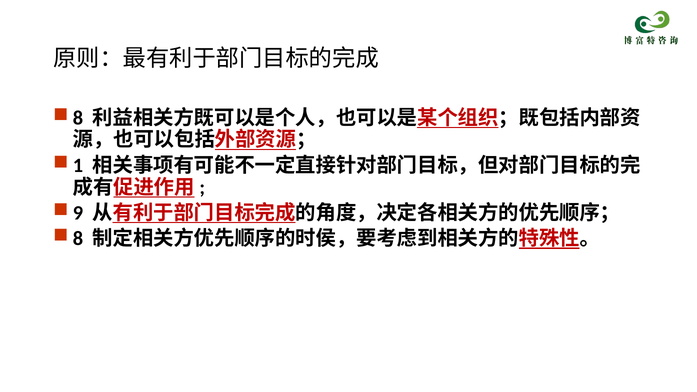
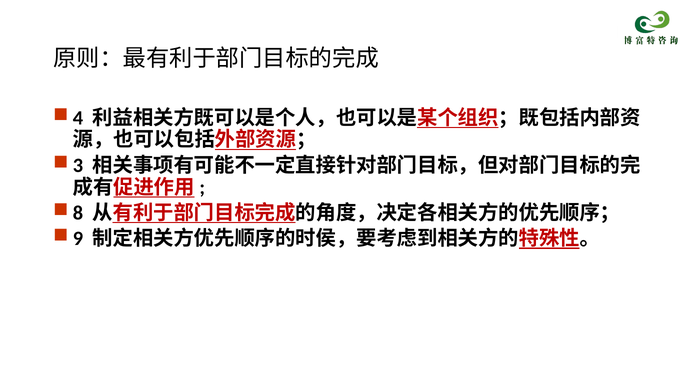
8: 8 -> 4 (78, 118)
1: 1 -> 3 (78, 165)
9: 9 -> 8 (78, 213)
8: 8 -> 9 (78, 239)
